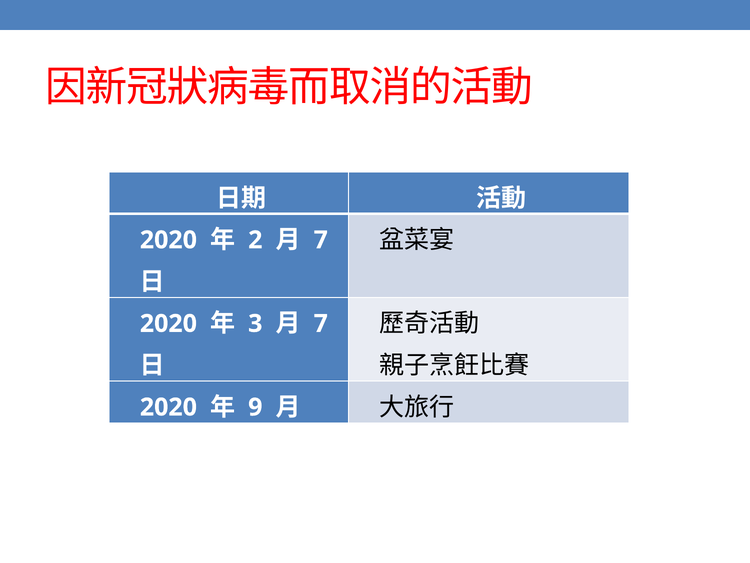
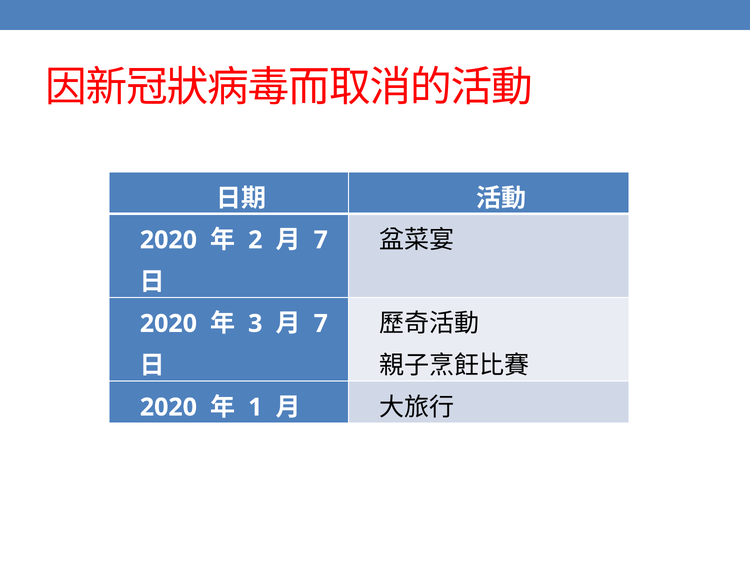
9: 9 -> 1 (255, 407)
